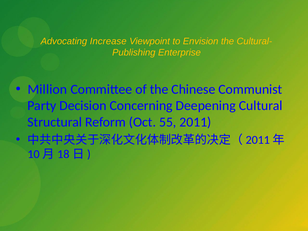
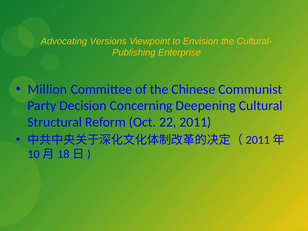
Increase: Increase -> Versions (108, 41)
55: 55 -> 22 (168, 122)
